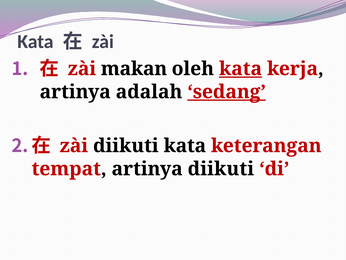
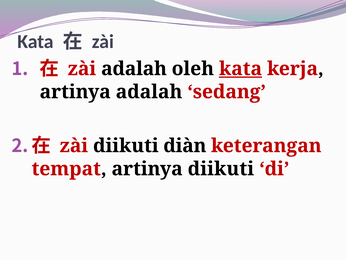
zài makan: makan -> adalah (134, 69)
sedang underline: present -> none (227, 92)
diikuti kata: kata -> diàn (185, 146)
